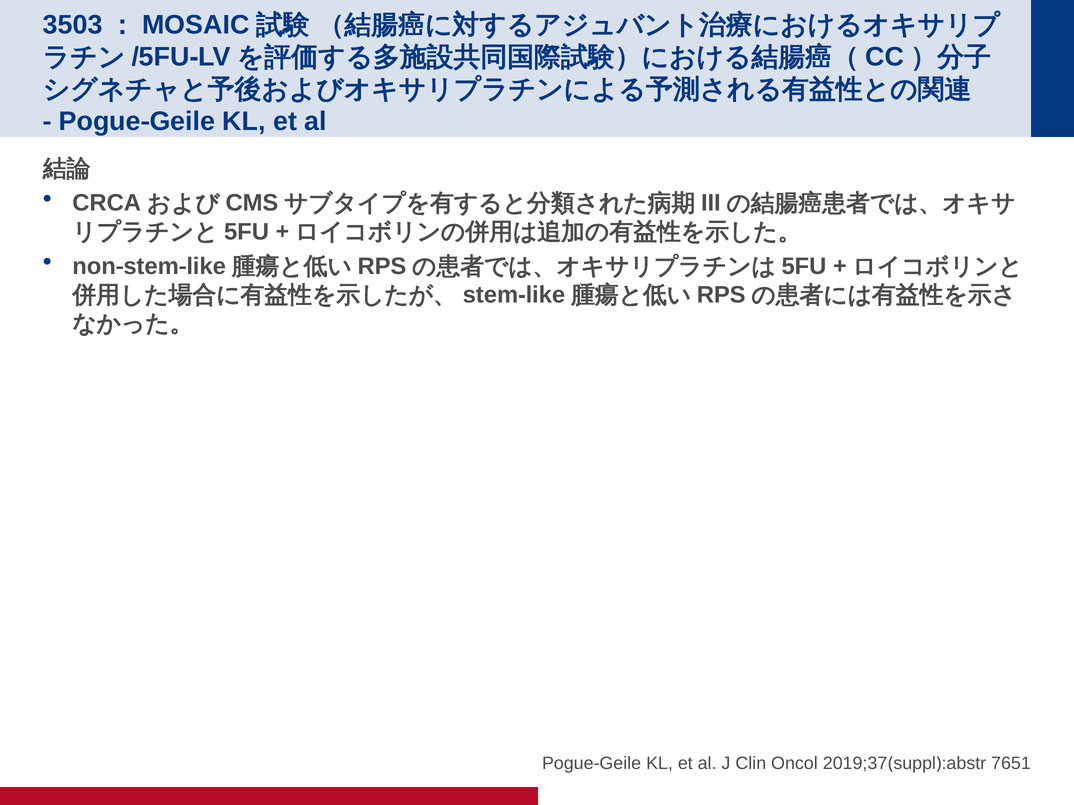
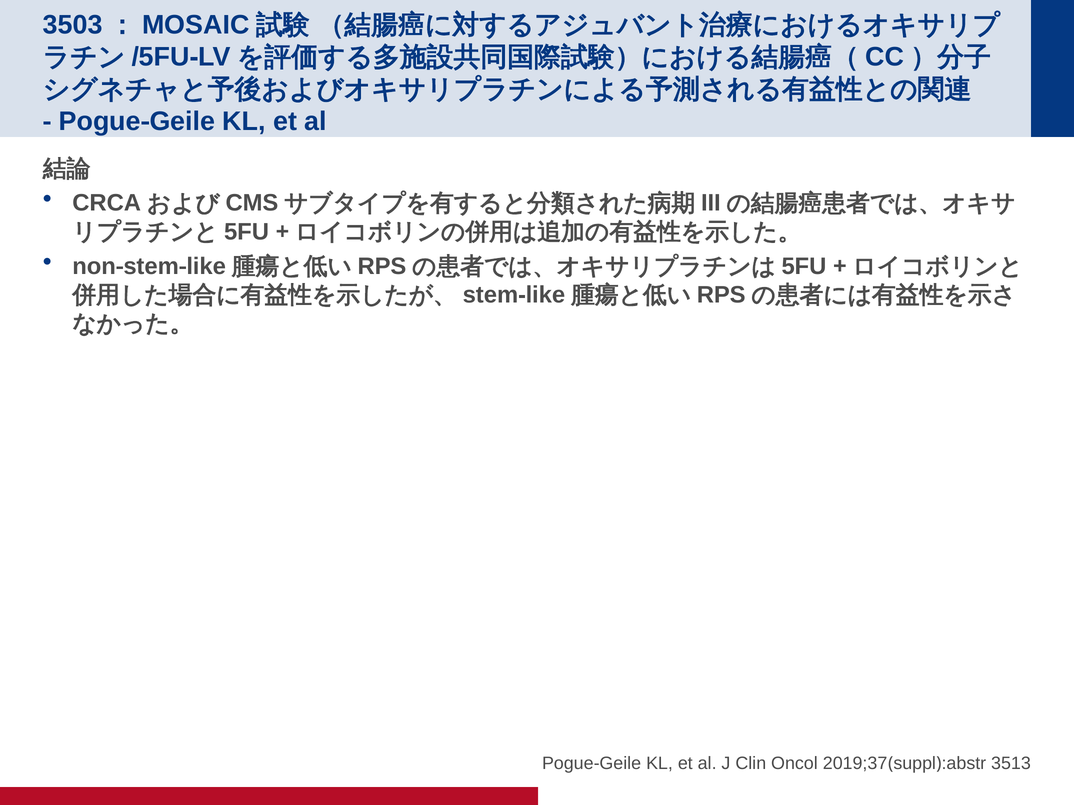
7651: 7651 -> 3513 (1011, 764)
